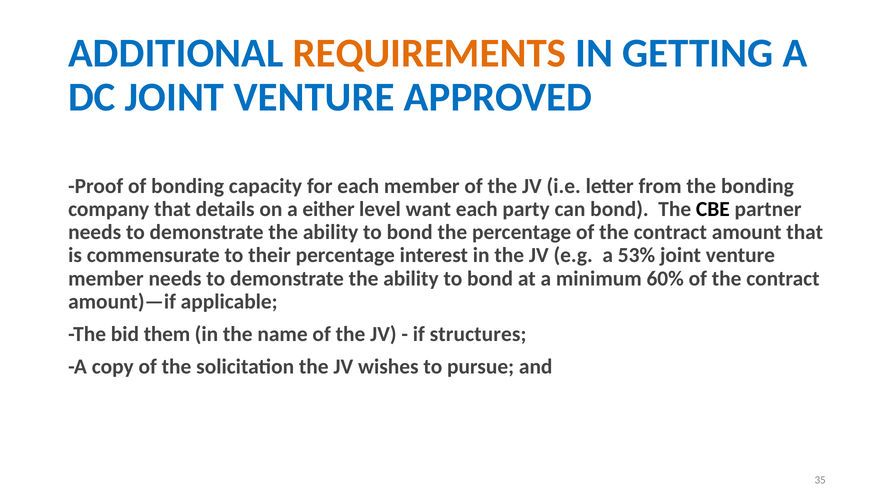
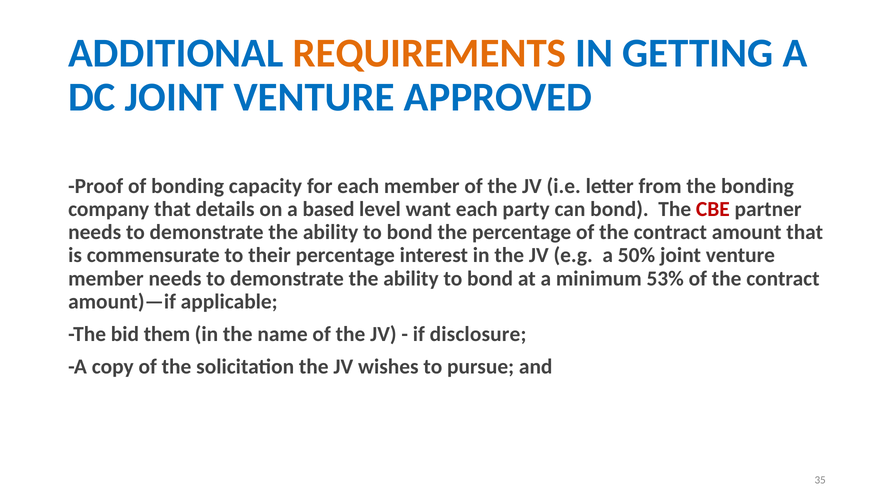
either: either -> based (329, 209)
CBE colour: black -> red (713, 209)
53%: 53% -> 50% (637, 255)
60%: 60% -> 53% (665, 278)
structures: structures -> disclosure (478, 334)
